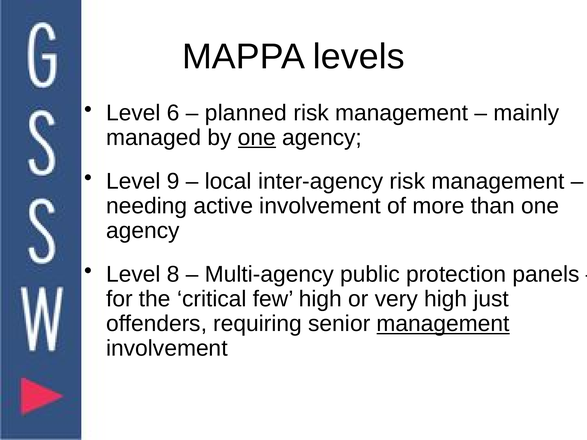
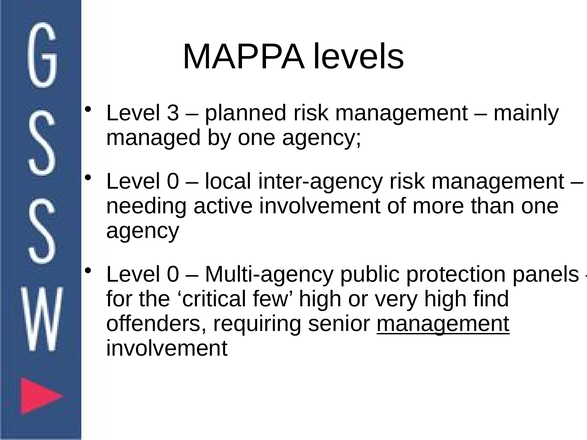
6: 6 -> 3 (173, 113)
one underline: present -> none (257, 138)
9: 9 -> 0 (173, 181)
8: 8 -> 0 (173, 275)
just: just -> find (491, 299)
